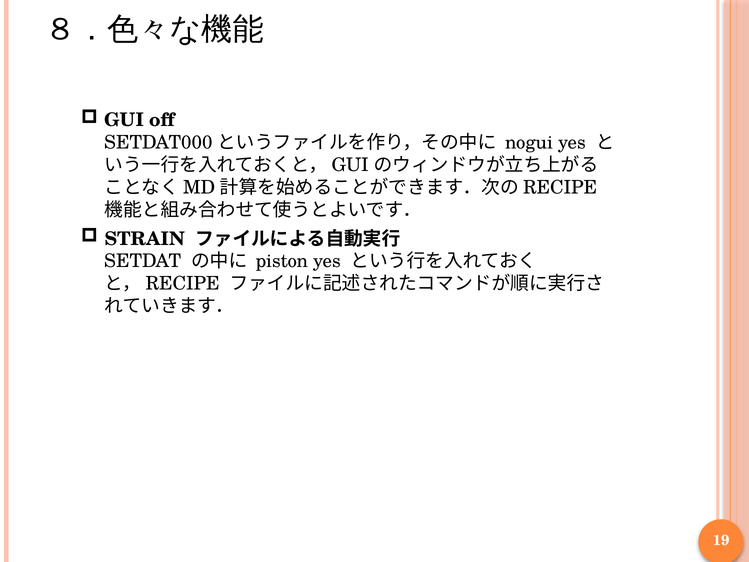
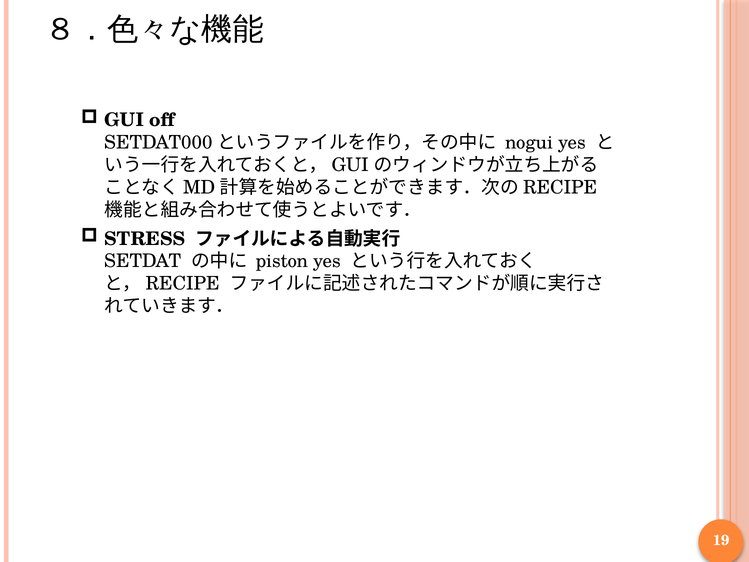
STRAIN: STRAIN -> STRESS (145, 239)
